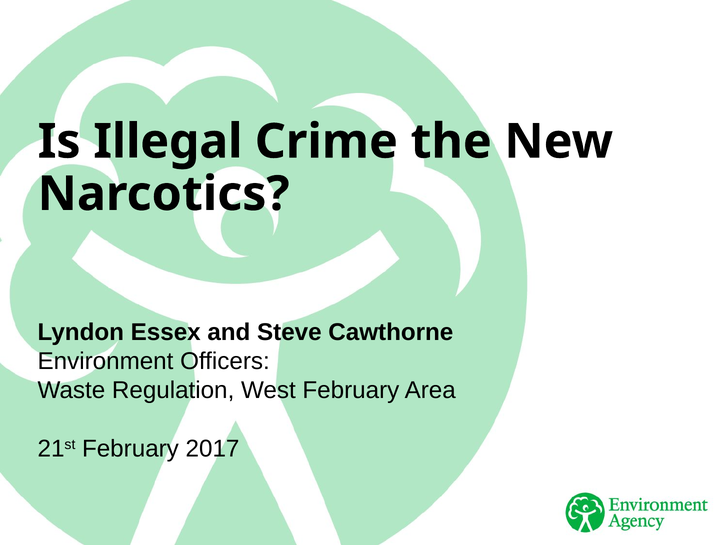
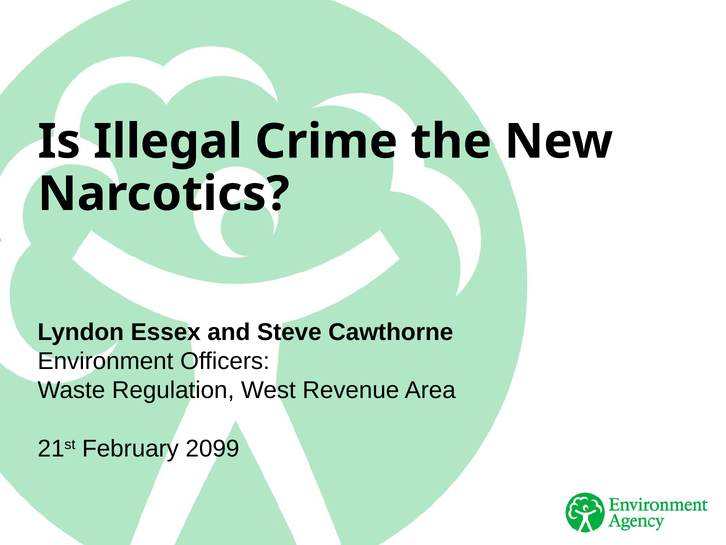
West February: February -> Revenue (351, 390)
2017: 2017 -> 2099 (213, 448)
